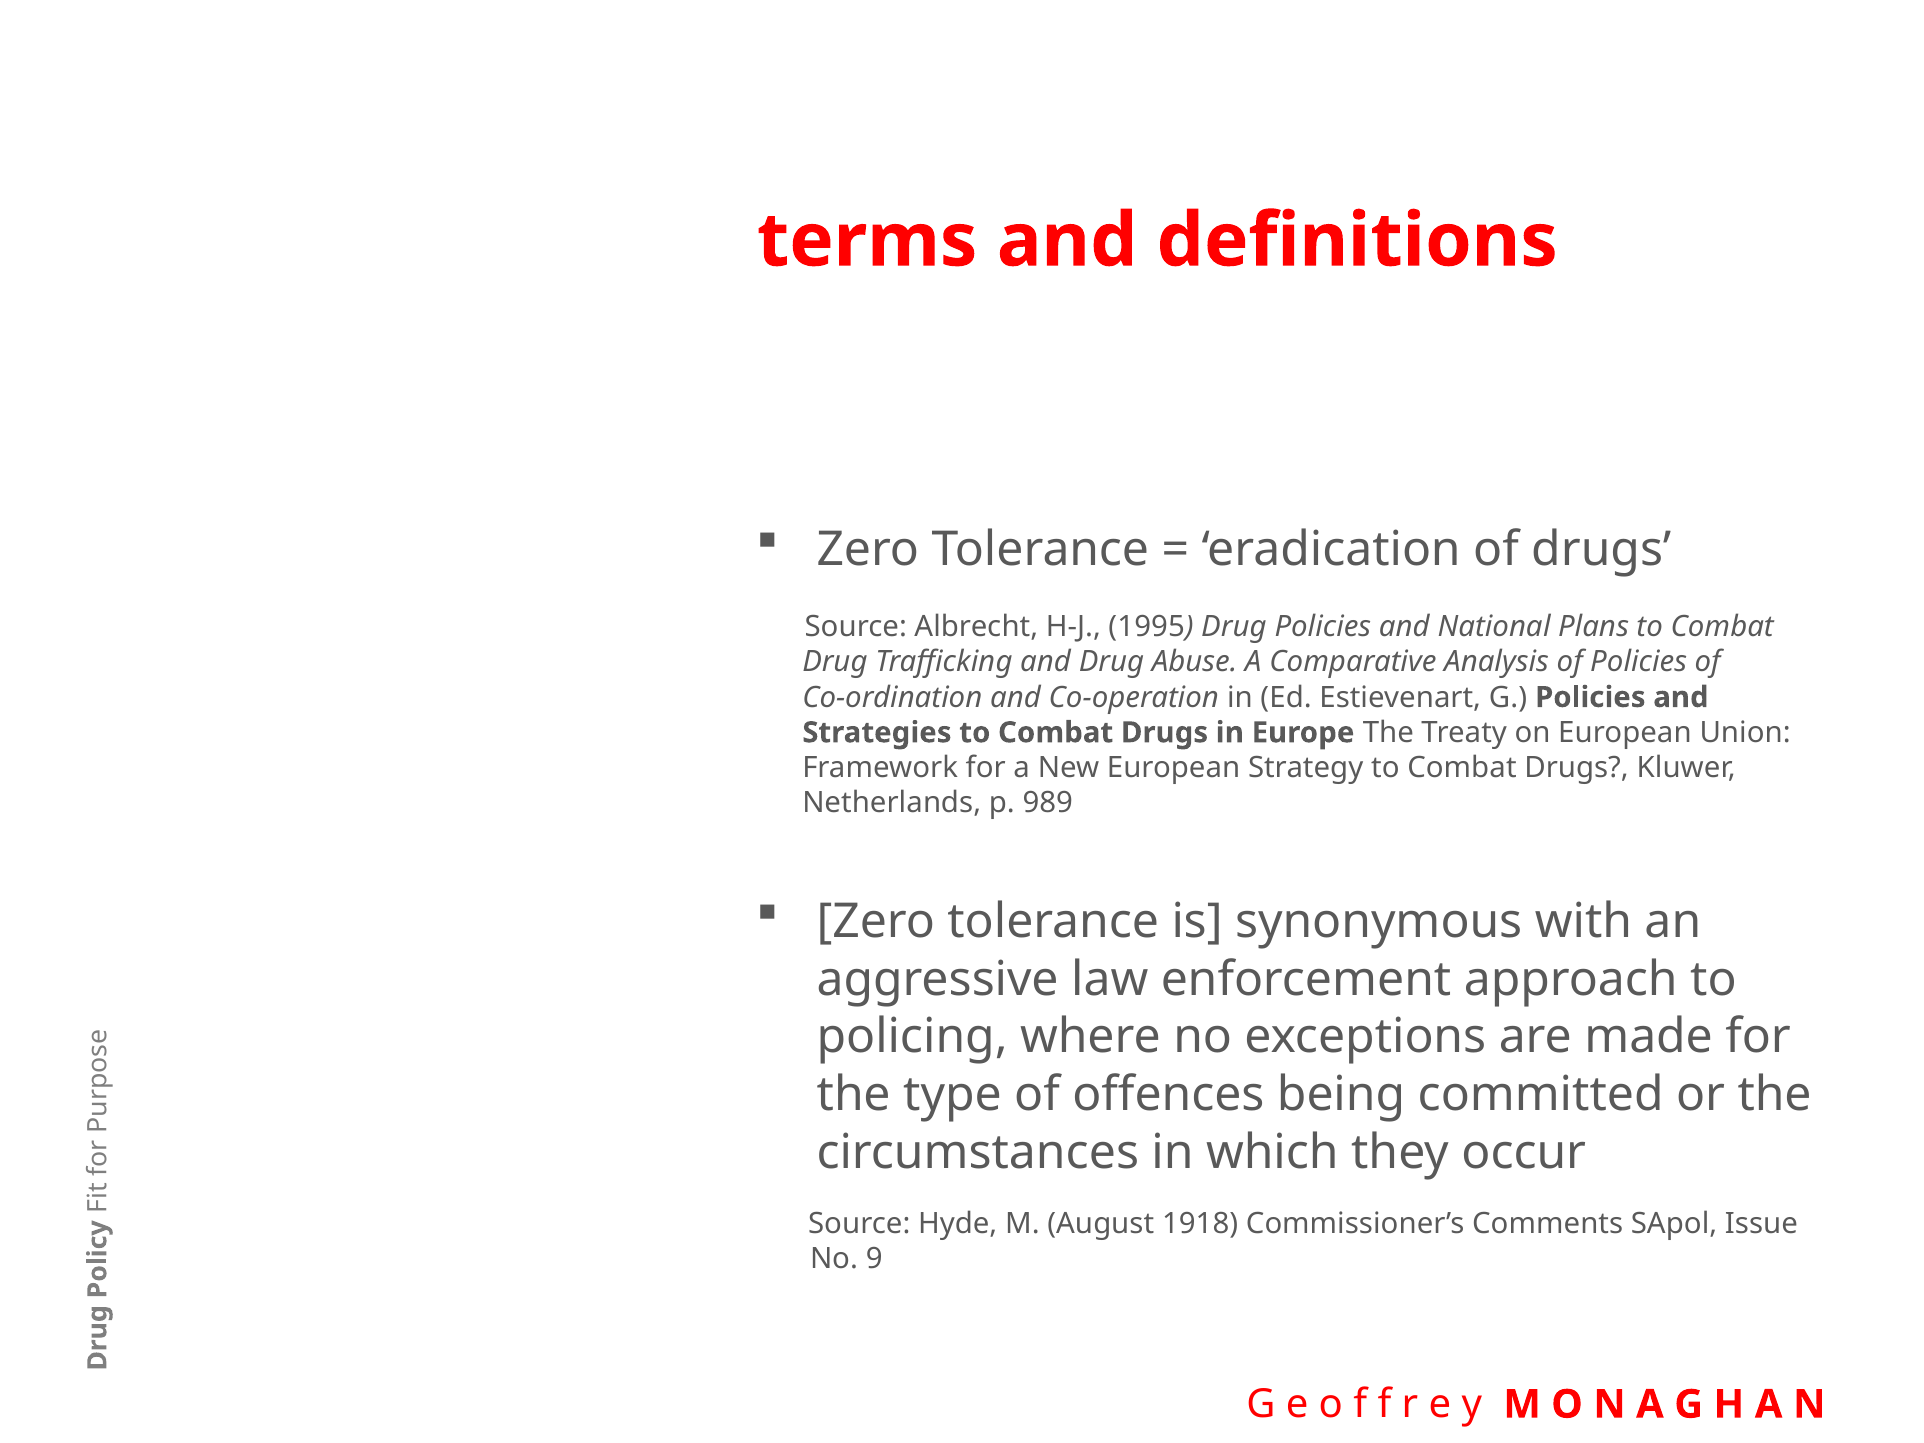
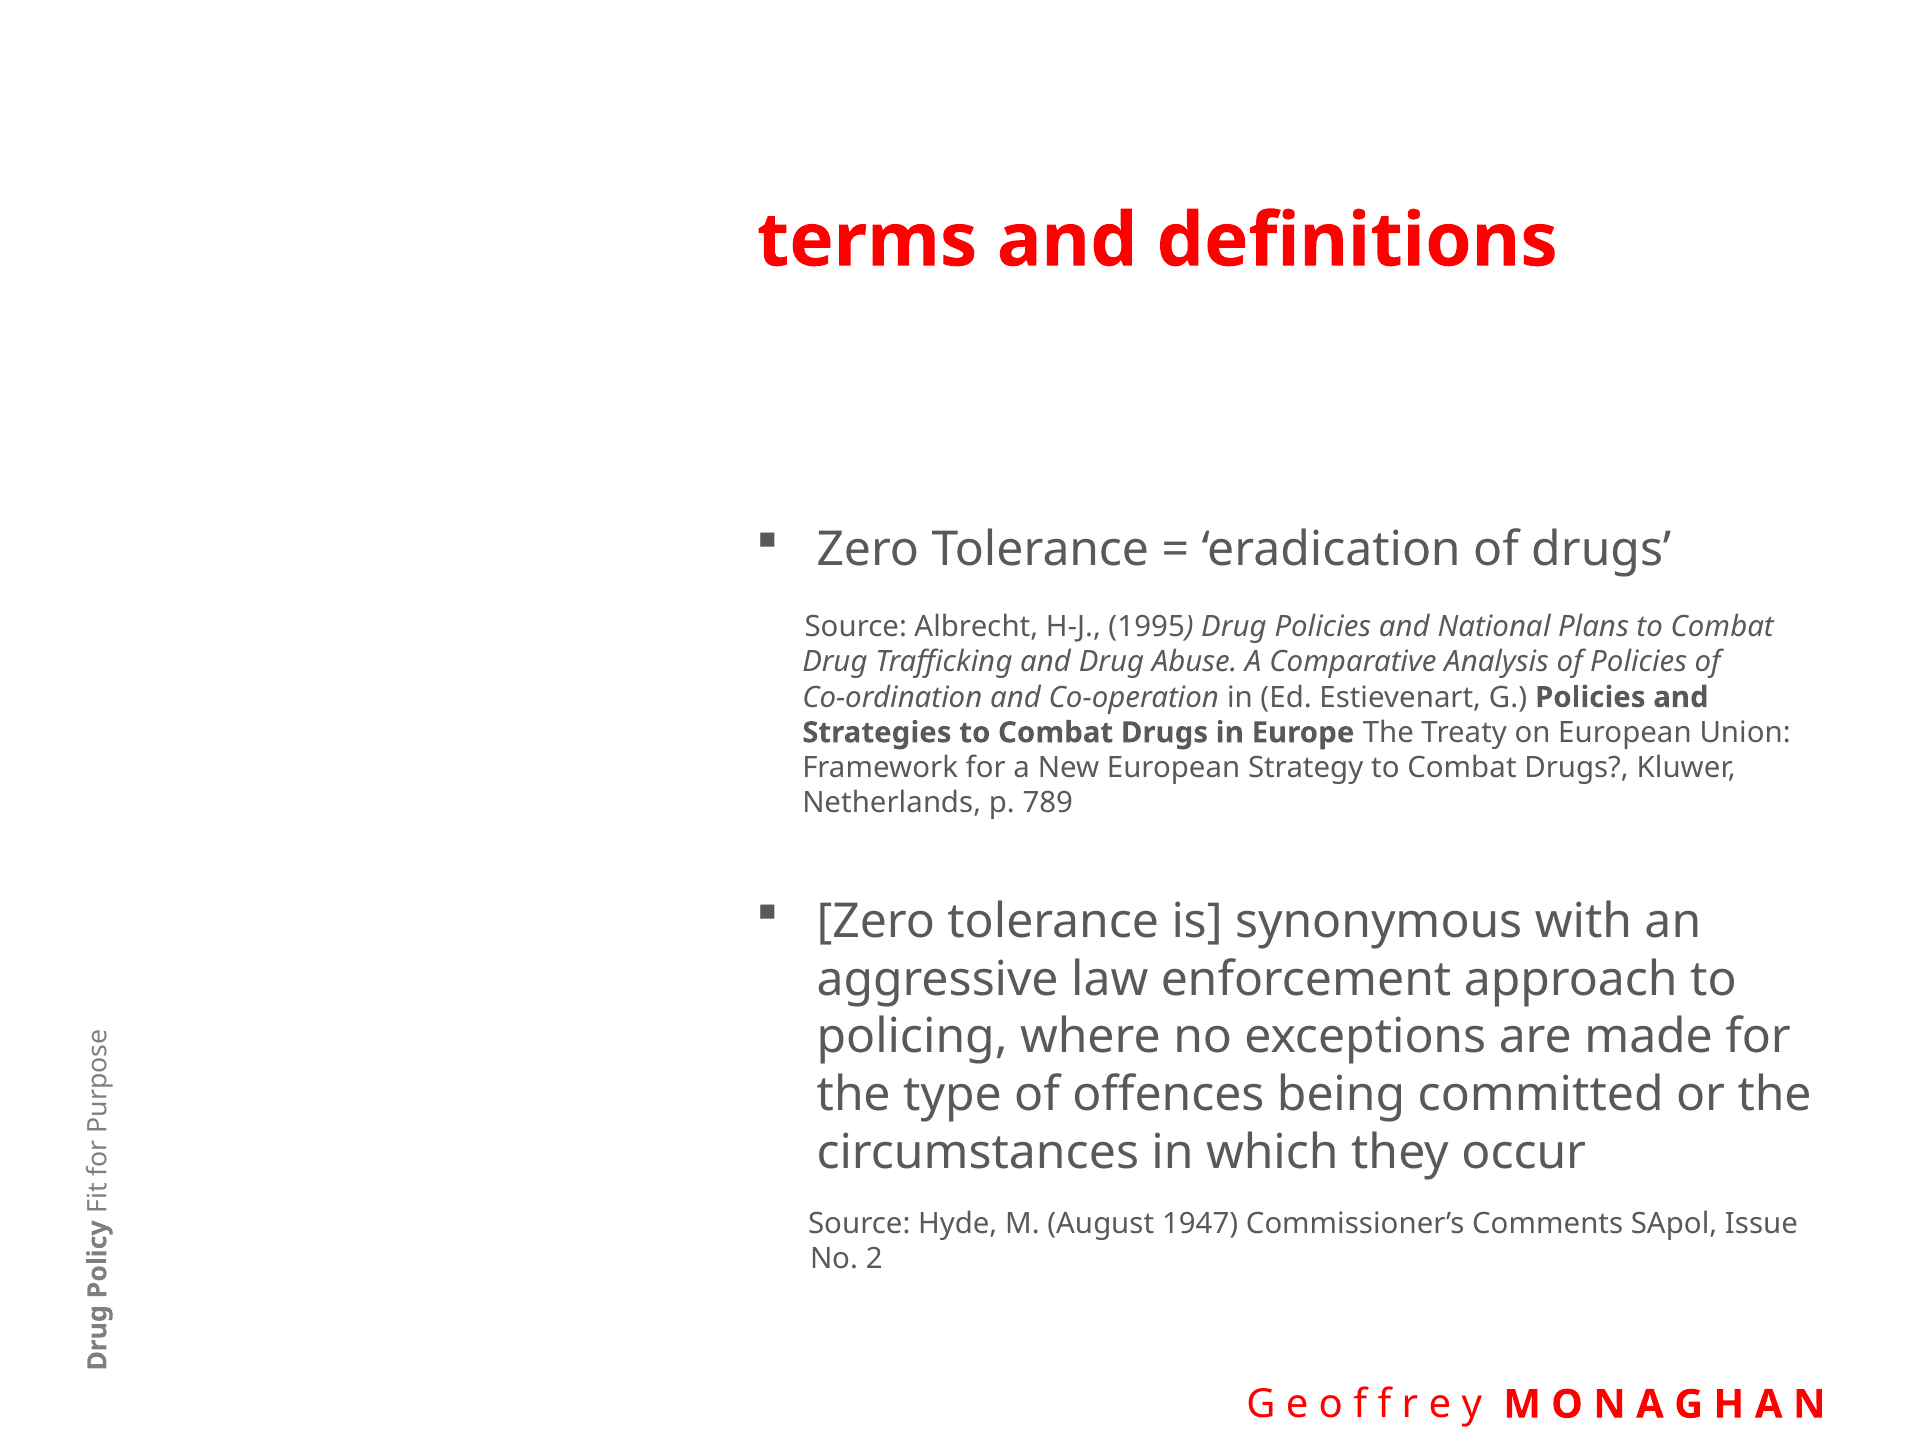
989: 989 -> 789 (1048, 803)
1918: 1918 -> 1947 (1200, 1223)
9: 9 -> 2 (874, 1259)
